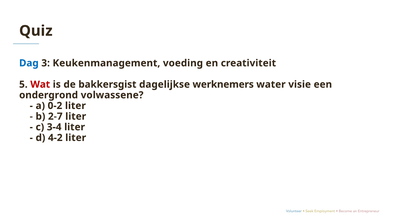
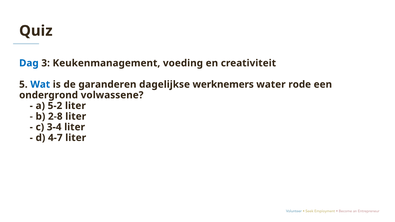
Wat colour: red -> blue (40, 84)
bakkersgist: bakkersgist -> garanderen (107, 84)
visie: visie -> rode (300, 84)
0-2: 0-2 -> 5-2 (55, 106)
2-7: 2-7 -> 2-8 (55, 116)
4-2: 4-2 -> 4-7 (55, 138)
